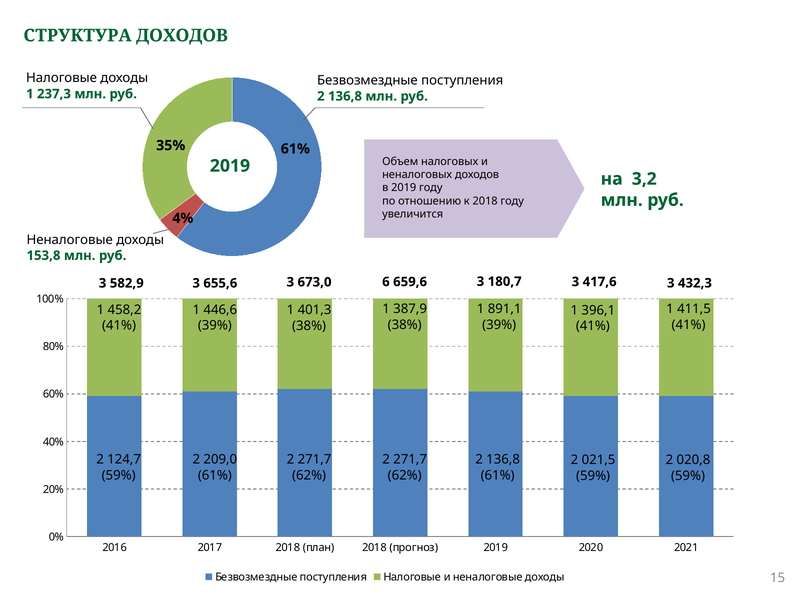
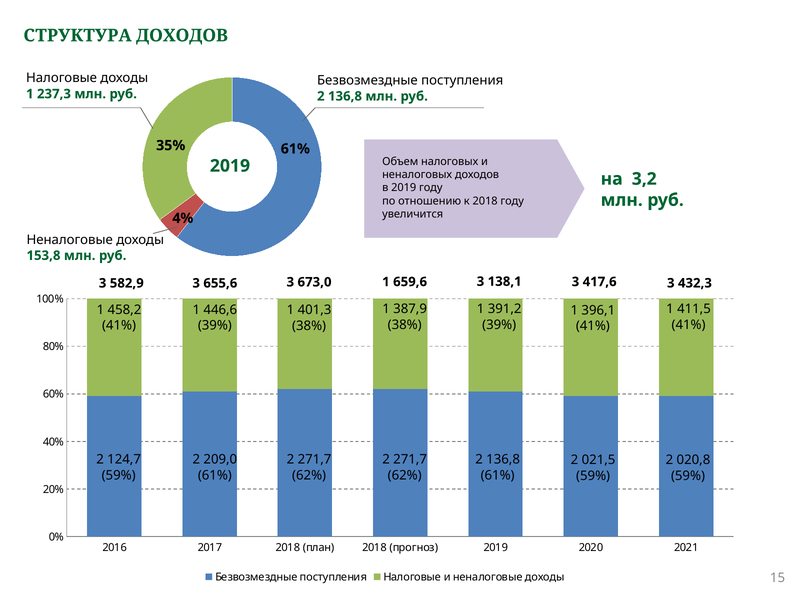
673,0 6: 6 -> 1 (386, 282)
180,7: 180,7 -> 138,1 (505, 282)
891,1: 891,1 -> 391,2 (505, 309)
